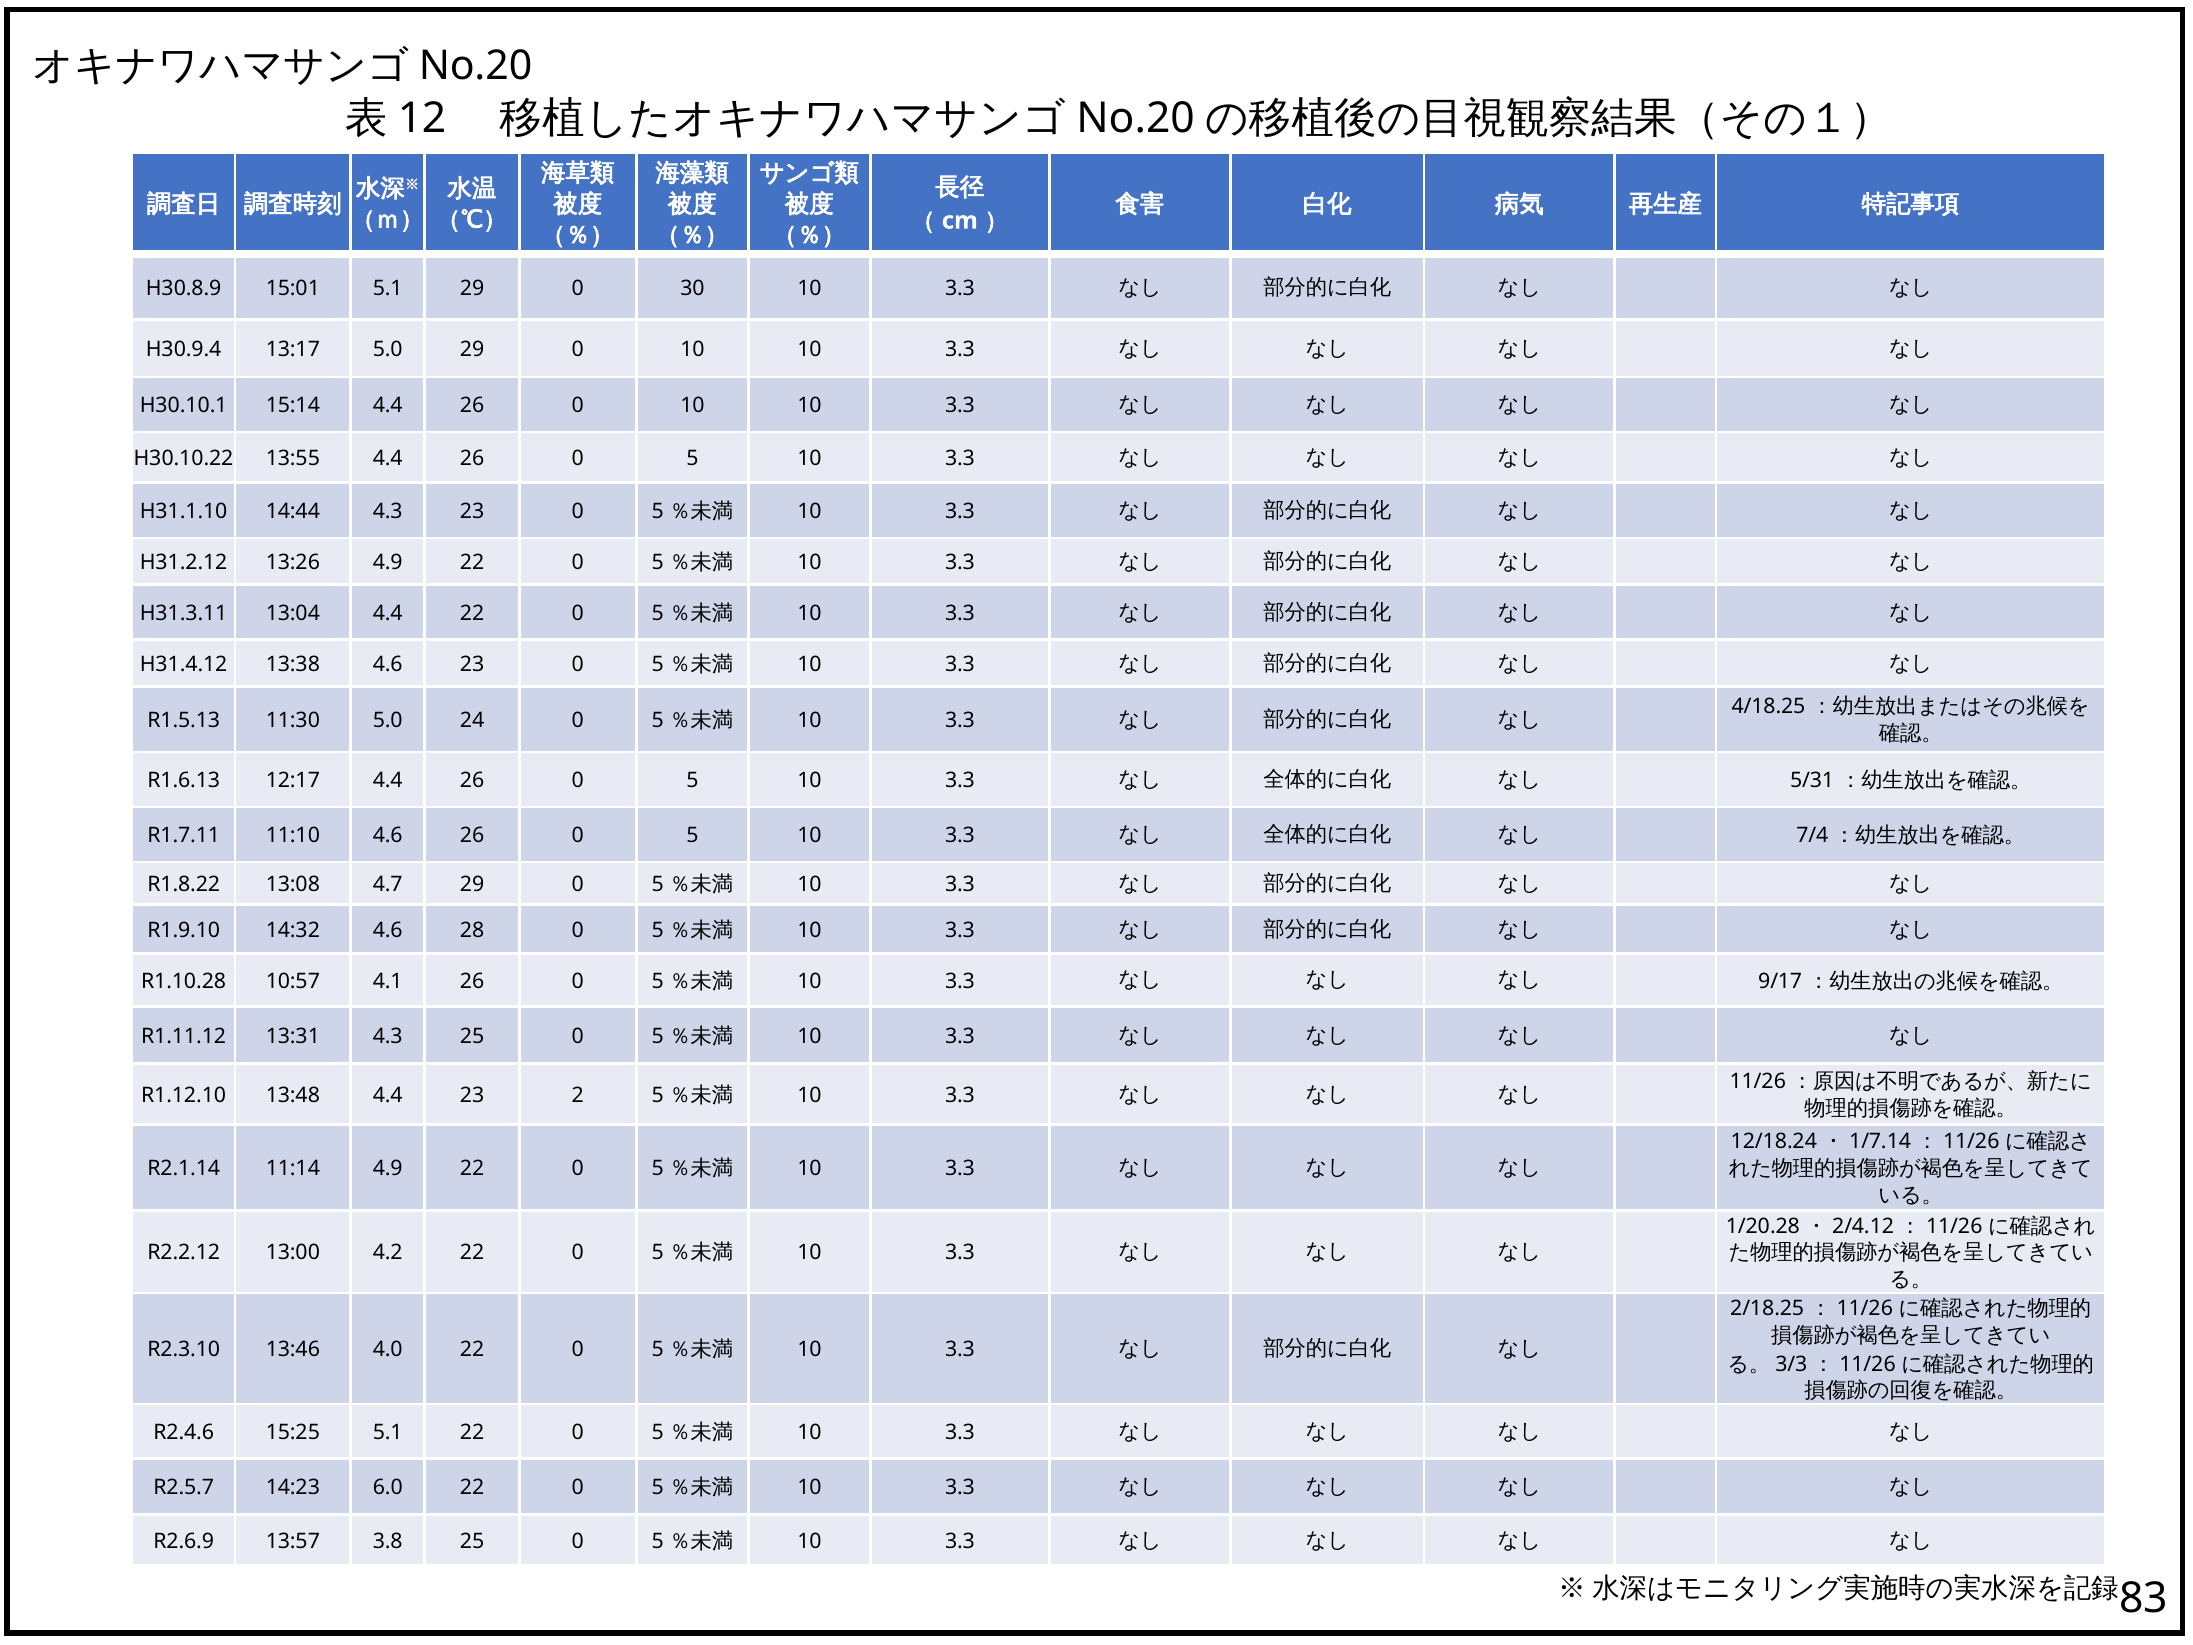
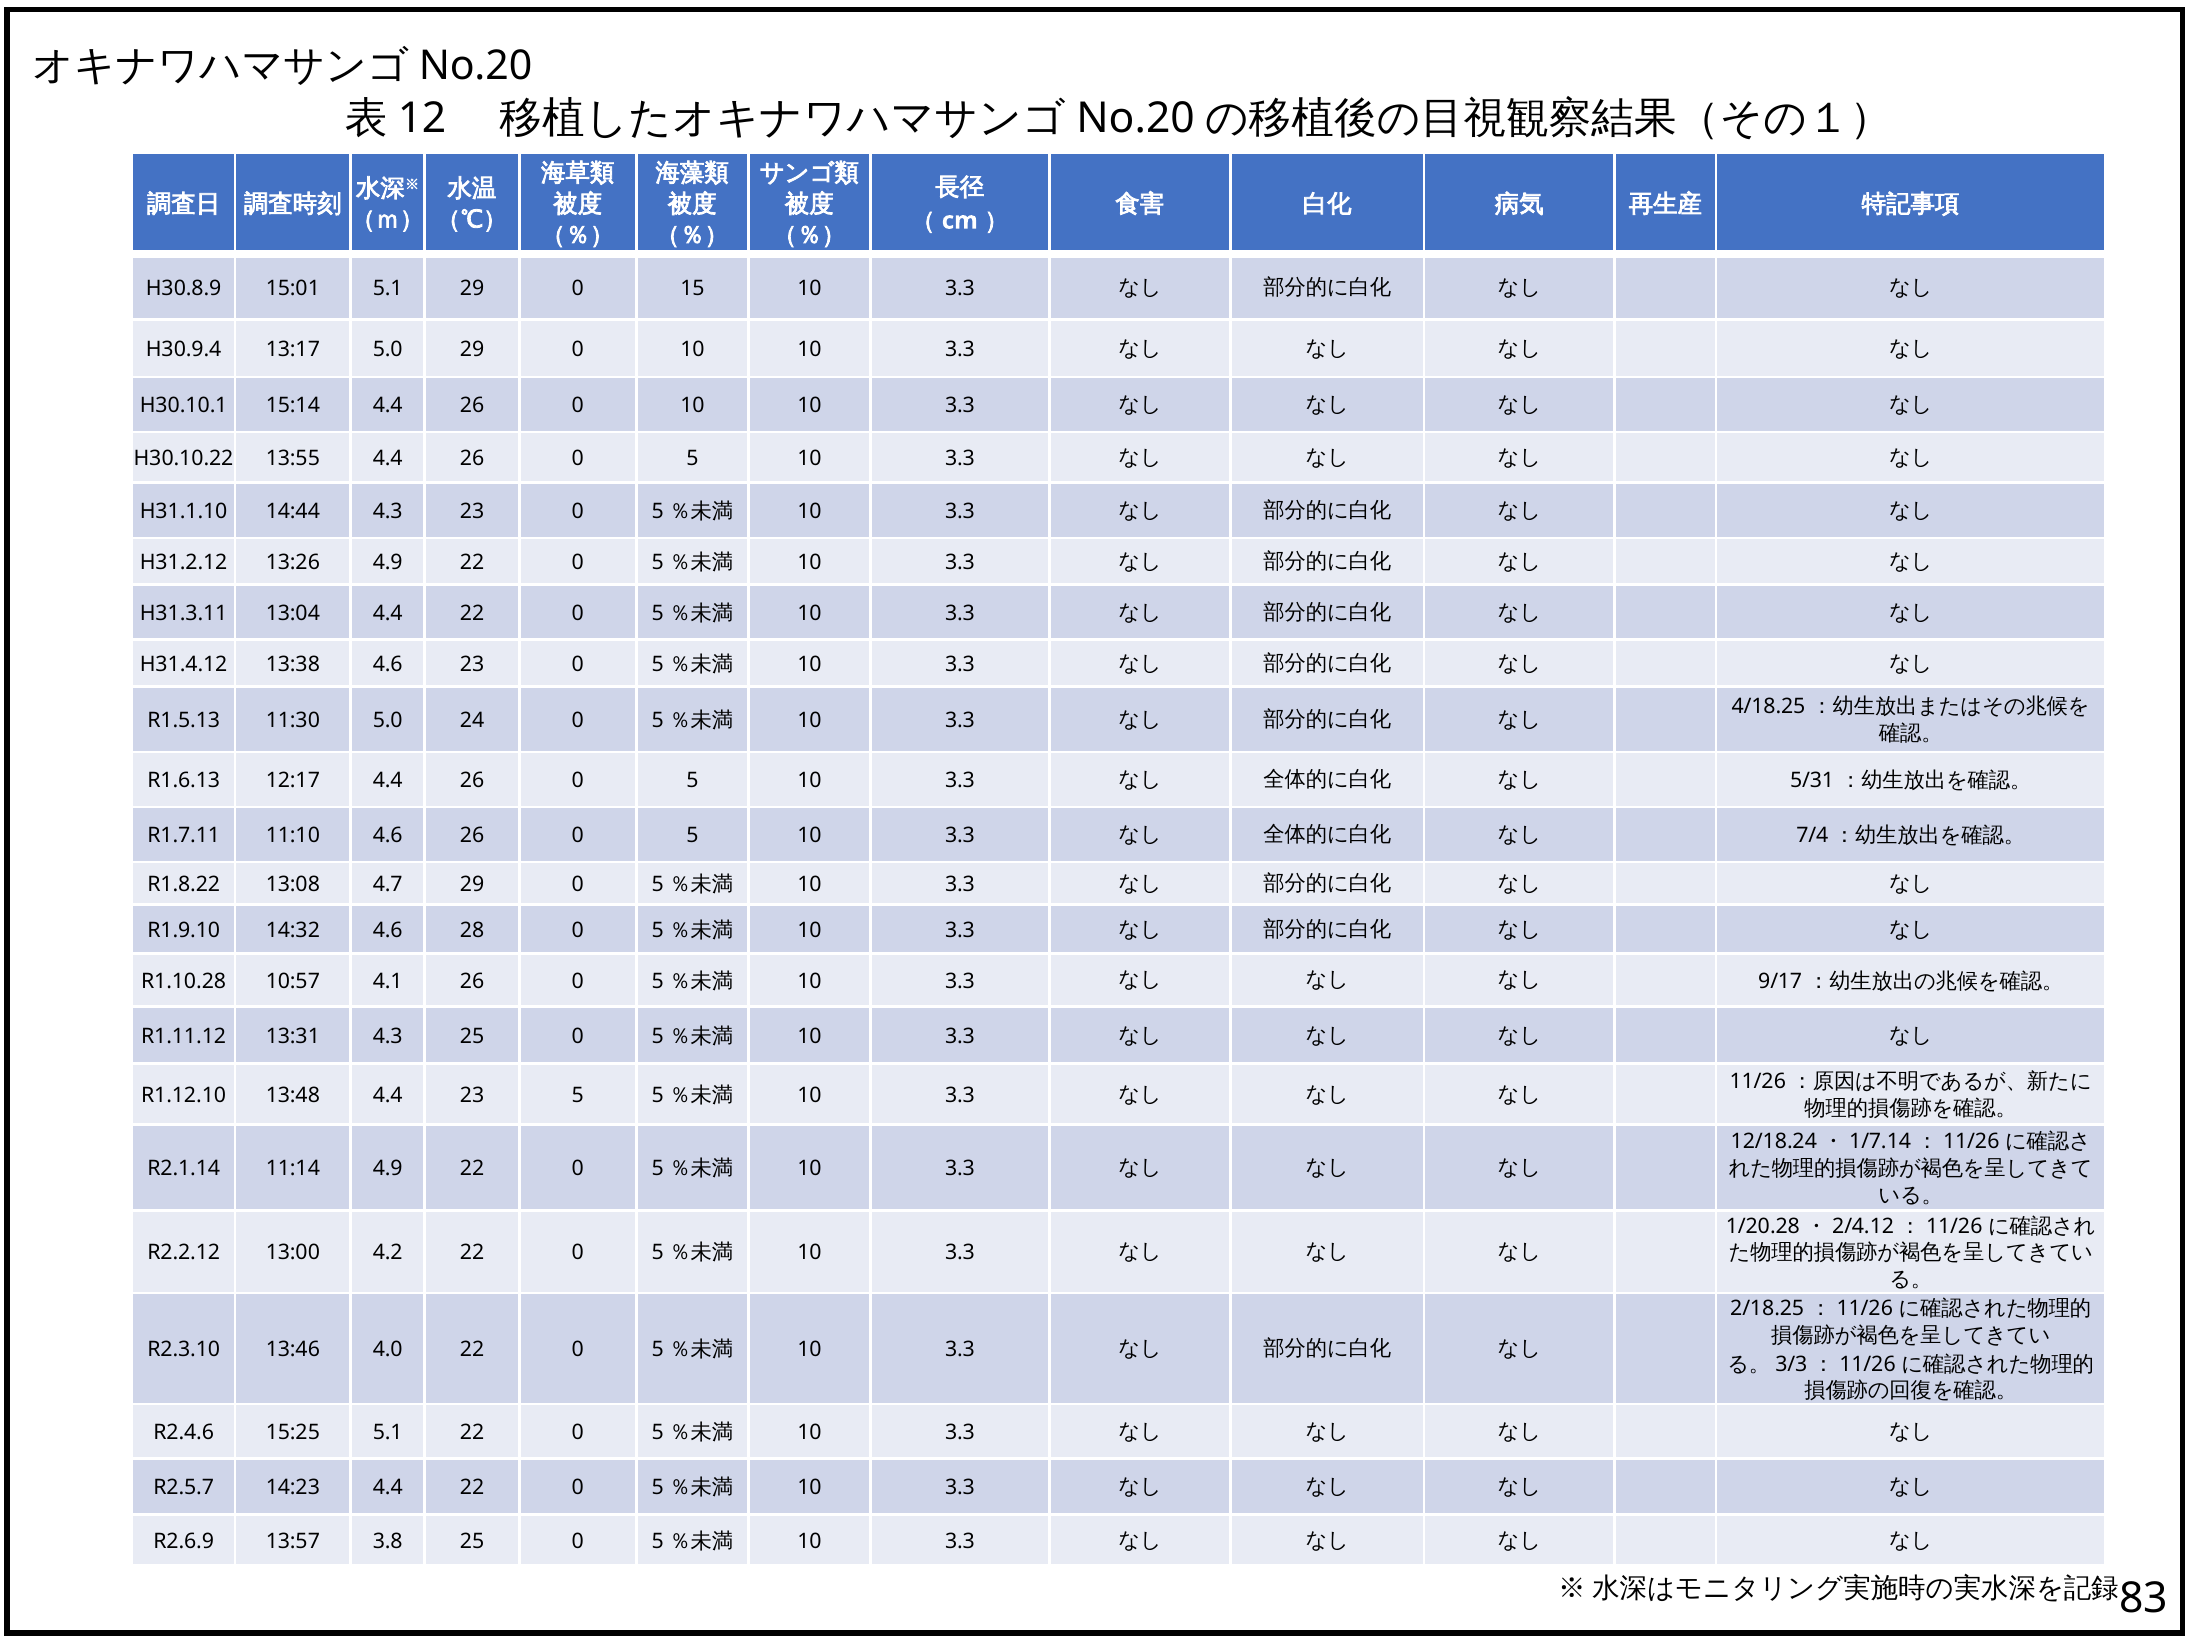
30: 30 -> 15 (692, 288)
23 2: 2 -> 5 (578, 1095)
14:23 6.0: 6.0 -> 4.4 (388, 1487)
